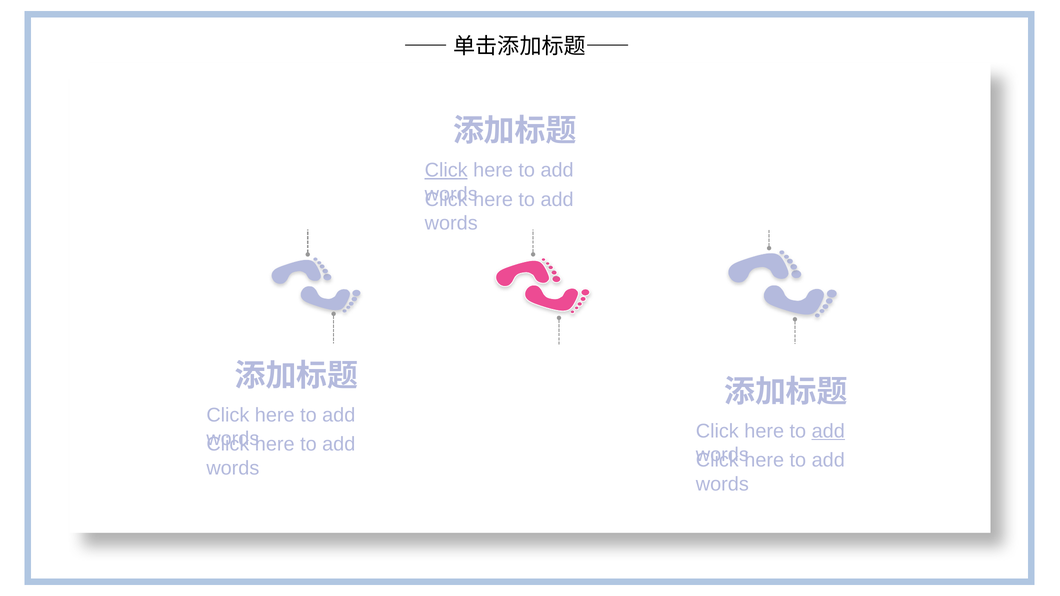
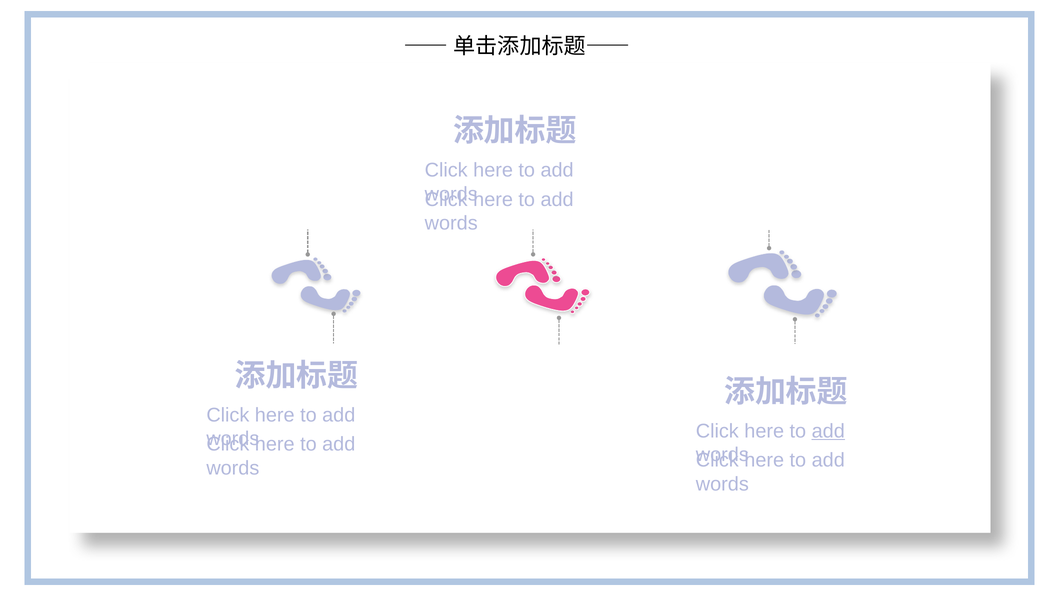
Click underline: present -> none (446, 170)
